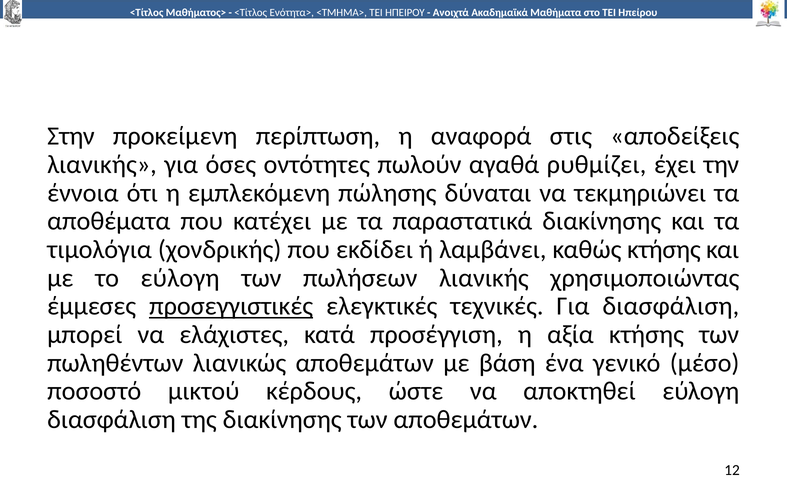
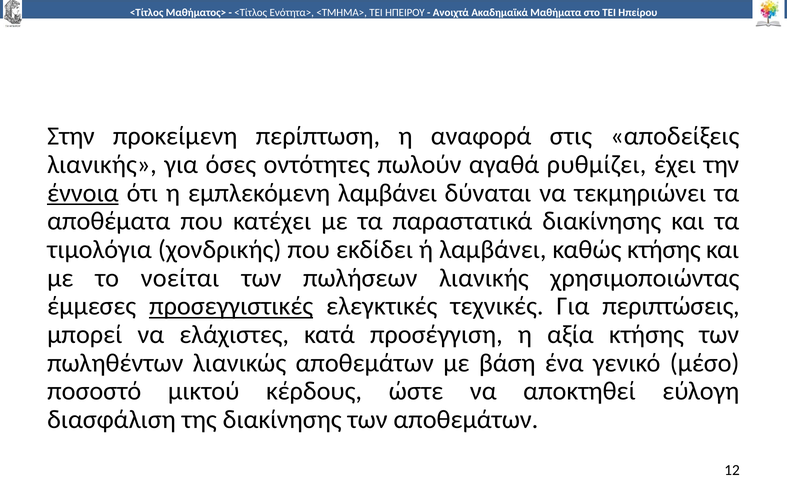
έννοια underline: none -> present (83, 193)
εμπλεκόμενη πώλησης: πώλησης -> λαμβάνει (388, 193)
το εύλογη: εύλογη -> νοείται (180, 278)
Για διασφάλιση: διασφάλιση -> περιπτώσεις (671, 306)
